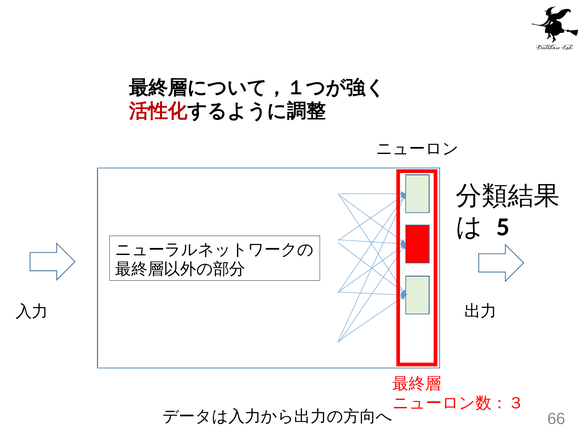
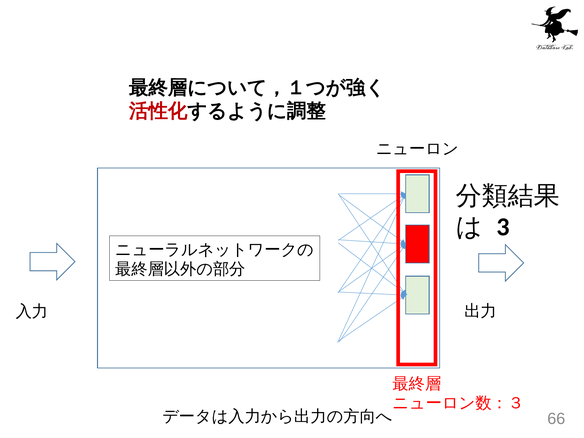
5: 5 -> 3 (503, 227)
